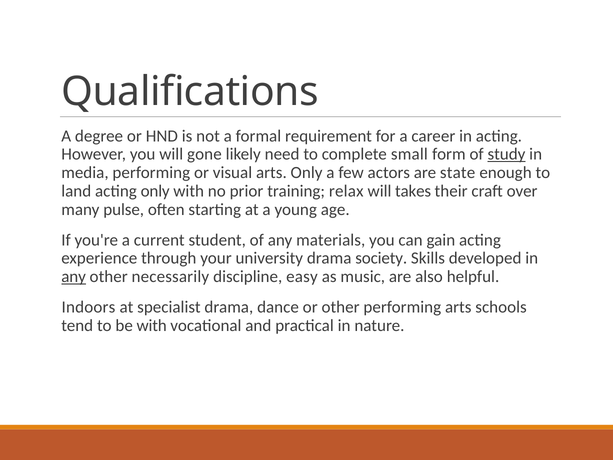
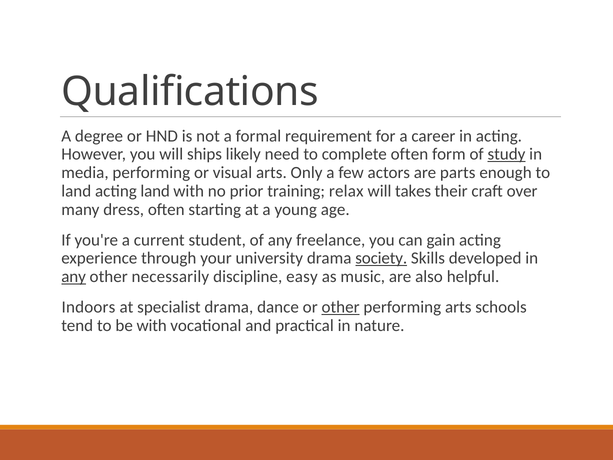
gone: gone -> ships (204, 154)
complete small: small -> often (409, 154)
state: state -> parts (458, 173)
acting only: only -> land (155, 191)
pulse: pulse -> dress (124, 209)
materials: materials -> freelance (331, 240)
society underline: none -> present (381, 258)
other underline: none -> present (341, 307)
